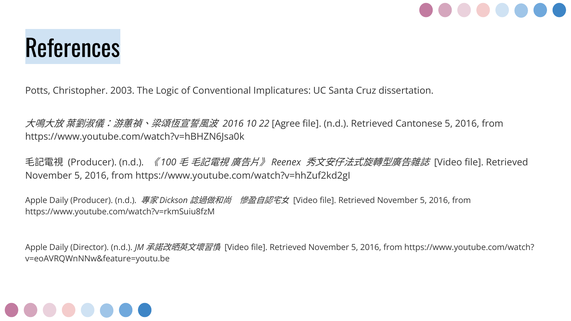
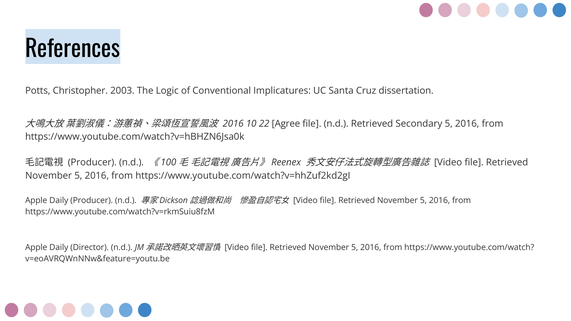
Cantonese: Cantonese -> Secondary (419, 124)
